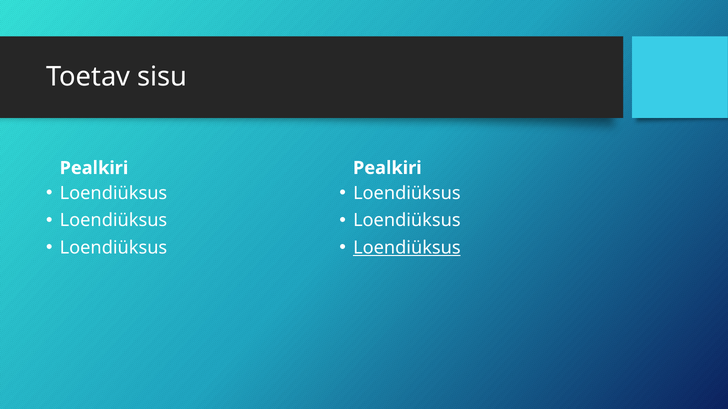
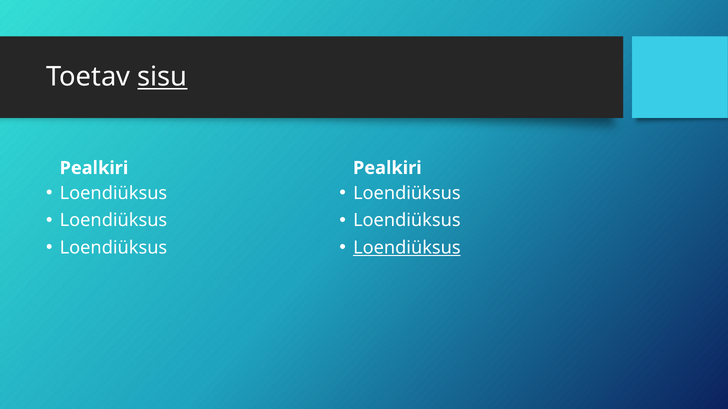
sisu underline: none -> present (162, 77)
